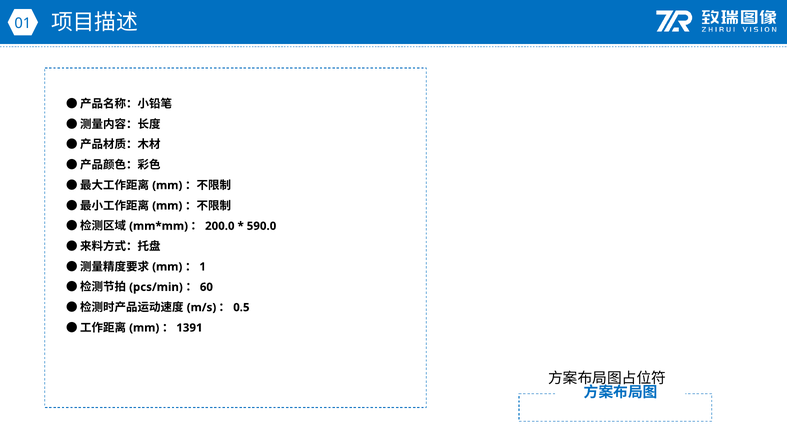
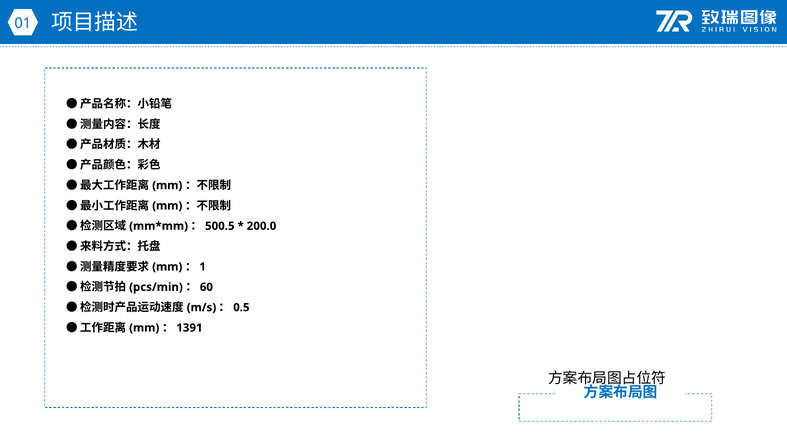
200.0: 200.0 -> 500.5 (220, 226)
590.0: 590.0 -> 200.0 (262, 226)
